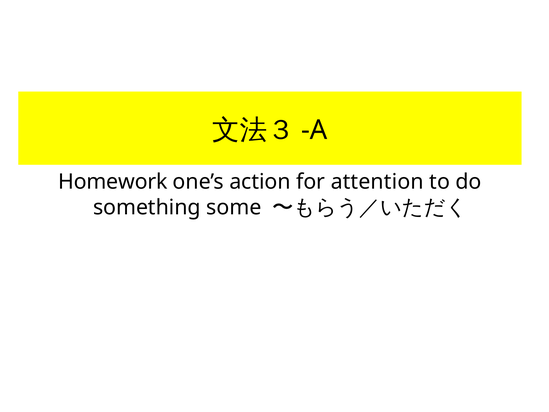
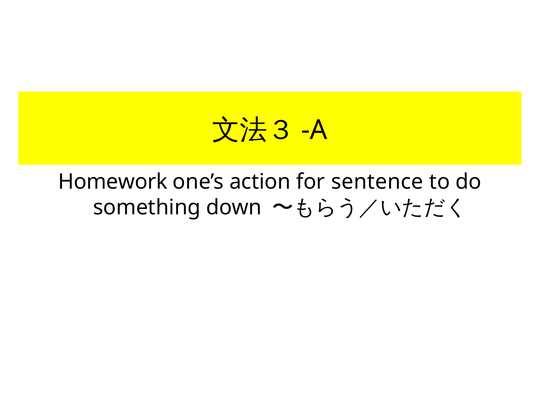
attention: attention -> sentence (377, 182)
some: some -> down (234, 207)
